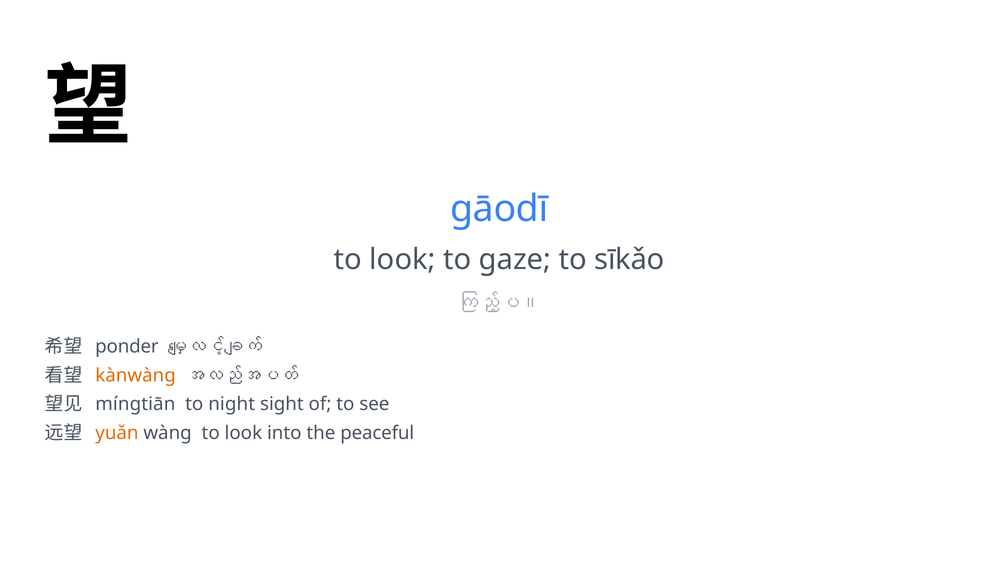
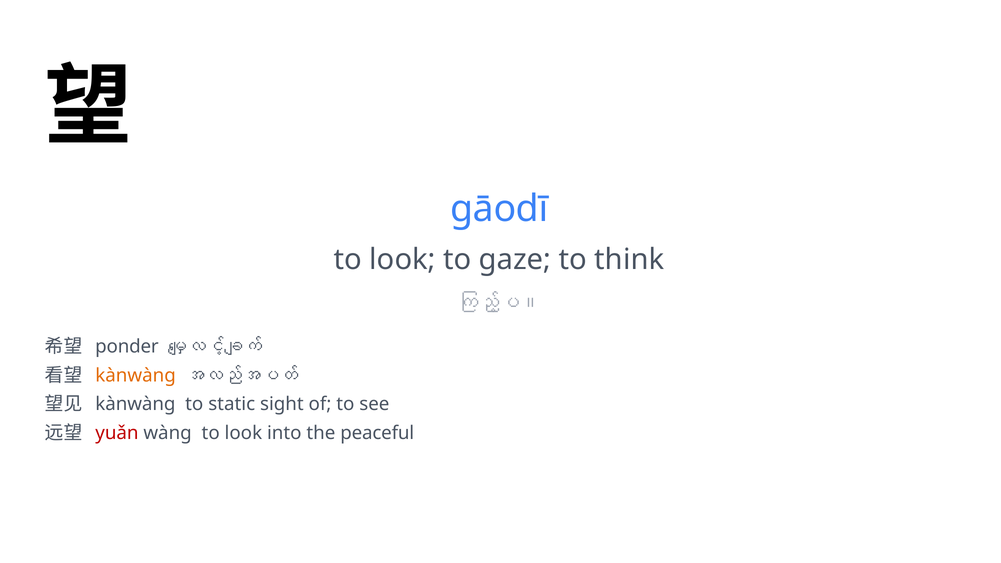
sīkǎo: sīkǎo -> think (629, 260)
míngtiān: míngtiān -> kànwàng (135, 404)
night: night -> static (232, 404)
yuǎn colour: orange -> red (117, 433)
